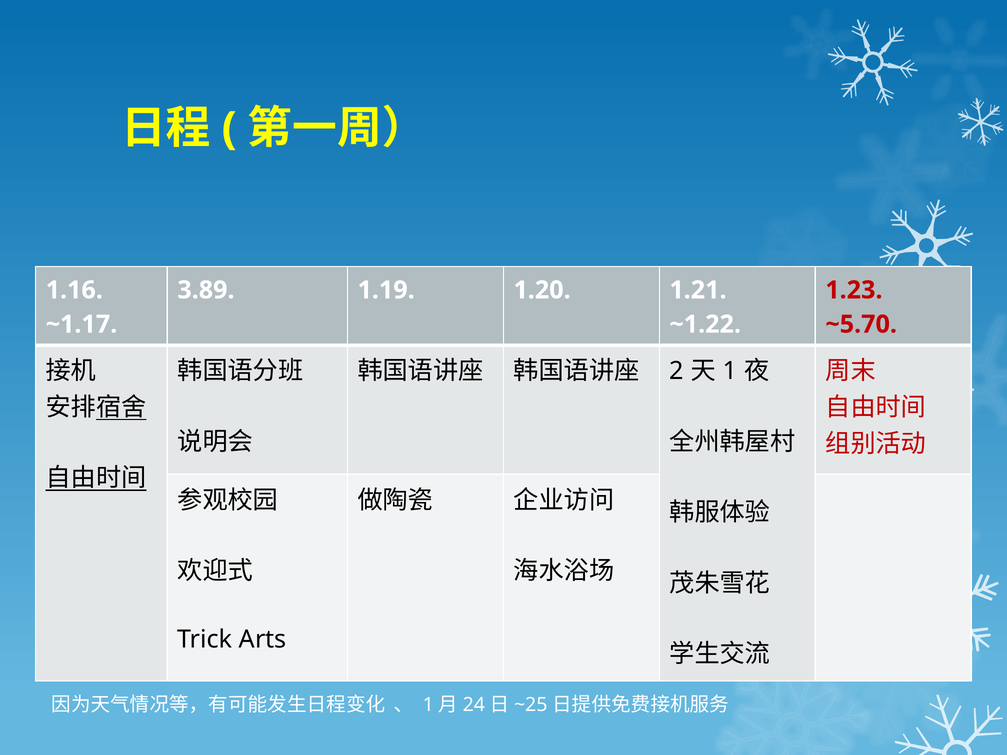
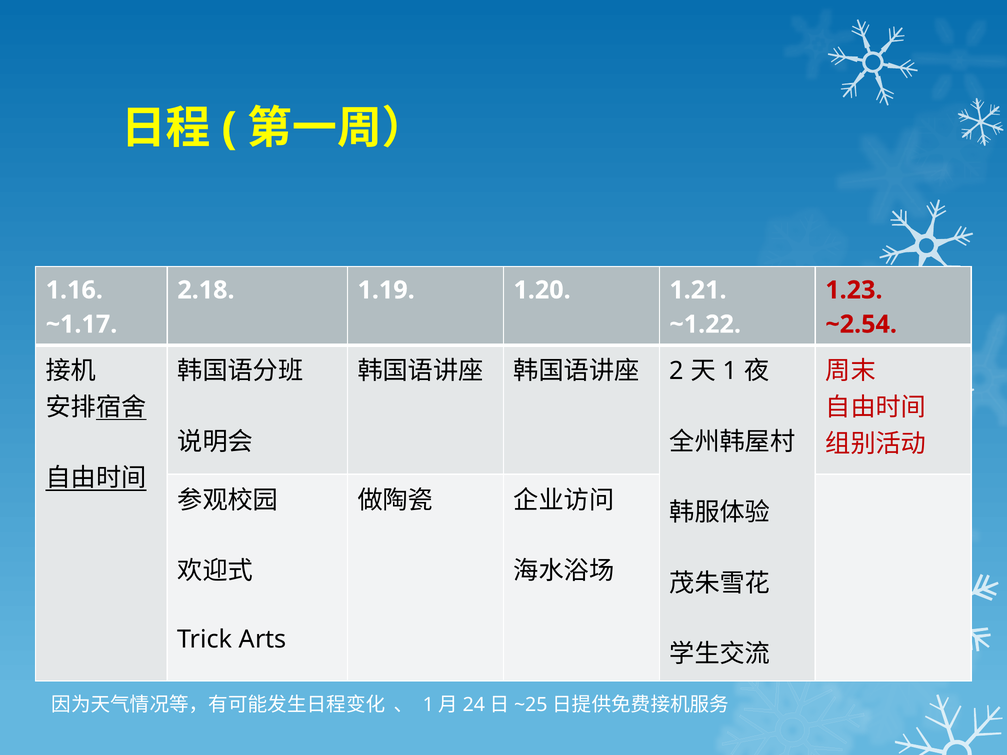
3.89: 3.89 -> 2.18 (206, 290)
~5.70: ~5.70 -> ~2.54 (861, 324)
